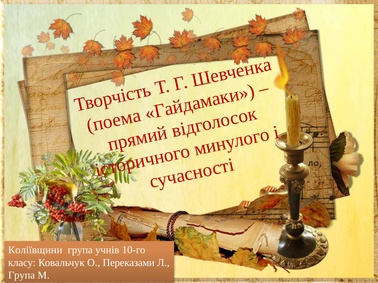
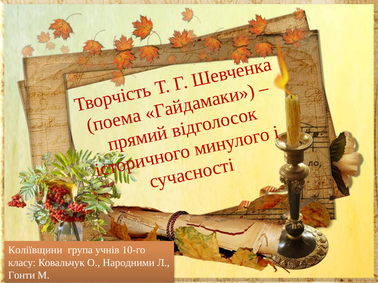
Переказами: Переказами -> Народними (129, 263)
Група: Група -> Гонти (22, 276)
